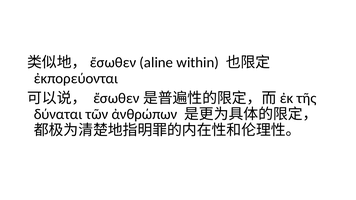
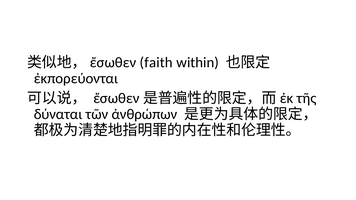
aline: aline -> faith (156, 63)
